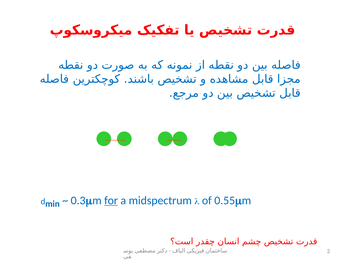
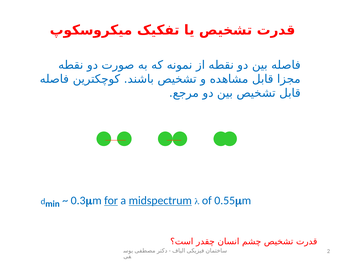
midspectrum underline: none -> present (160, 201)
